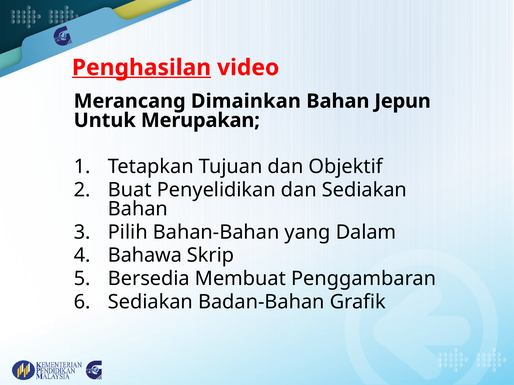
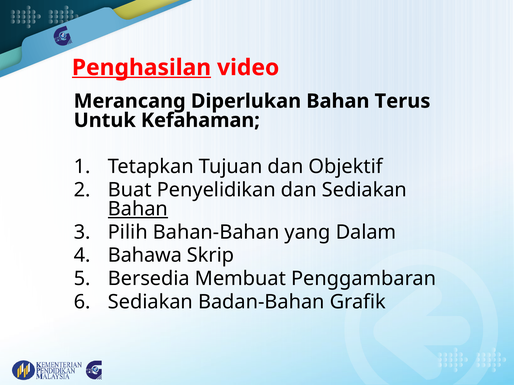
Dimainkan: Dimainkan -> Diperlukan (246, 101)
Jepun: Jepun -> Terus (402, 101)
Merupakan: Merupakan -> Kefahaman (200, 120)
Bahan underline: none -> present (138, 209)
